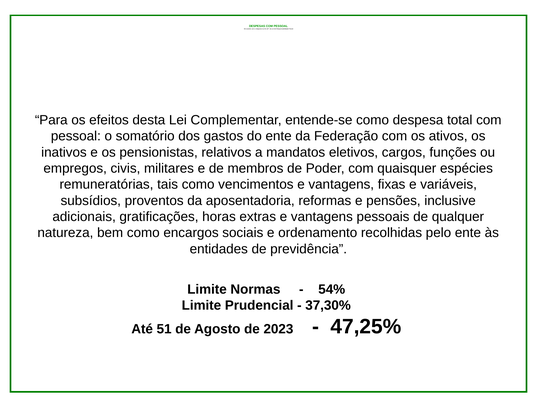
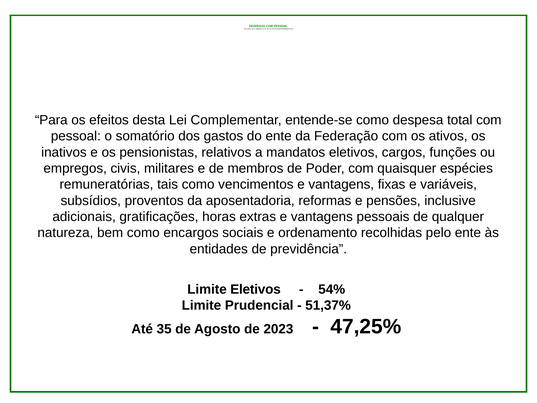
Limite Normas: Normas -> Eletivos (256, 289)
37,30%: 37,30% -> 51,37% (328, 305)
51: 51 -> 35 (164, 329)
